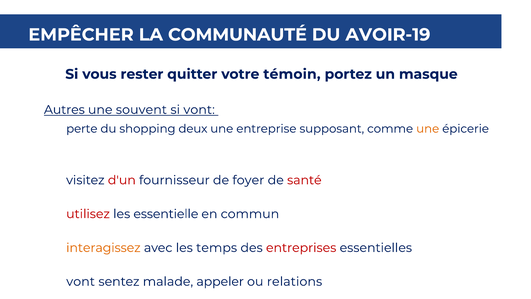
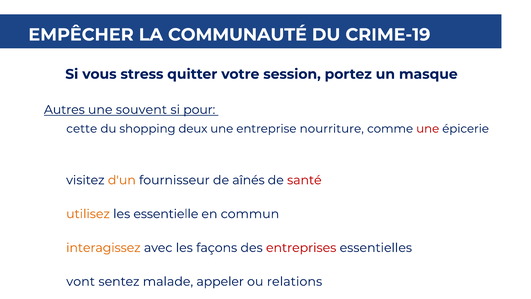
AVOIR-19: AVOIR-19 -> CRIME-19 (388, 35)
rester: rester -> stress (142, 74)
témoin: témoin -> session (292, 74)
si vont: vont -> pour (199, 110)
perte: perte -> cette (82, 129)
supposant: supposant -> nourriture (332, 129)
une colour: orange -> red (428, 129)
d'un colour: red -> orange (122, 180)
foyer: foyer -> aînés (248, 180)
utilisez colour: red -> orange (88, 214)
temps: temps -> façons (217, 248)
